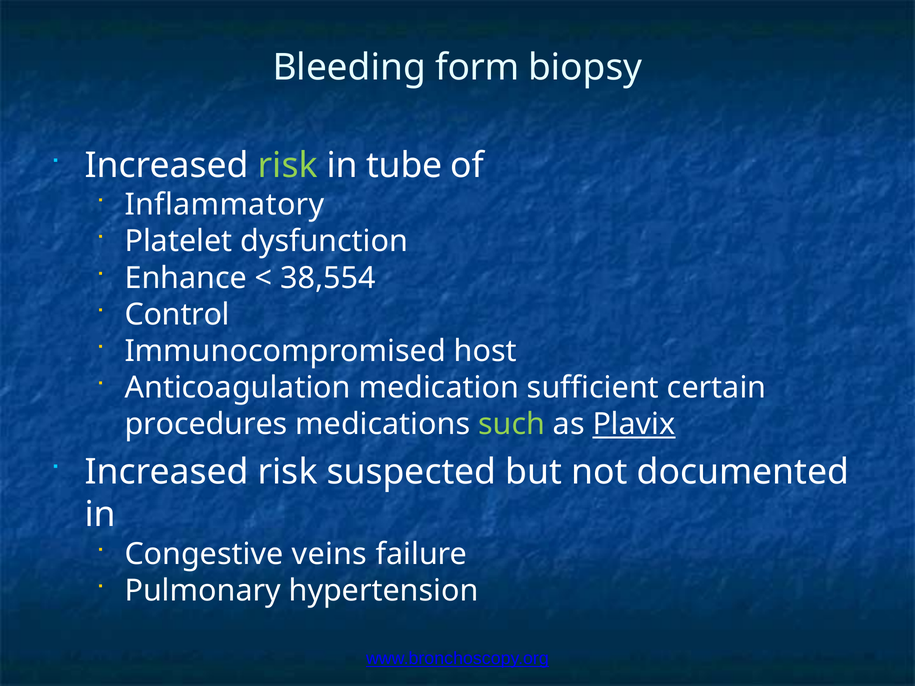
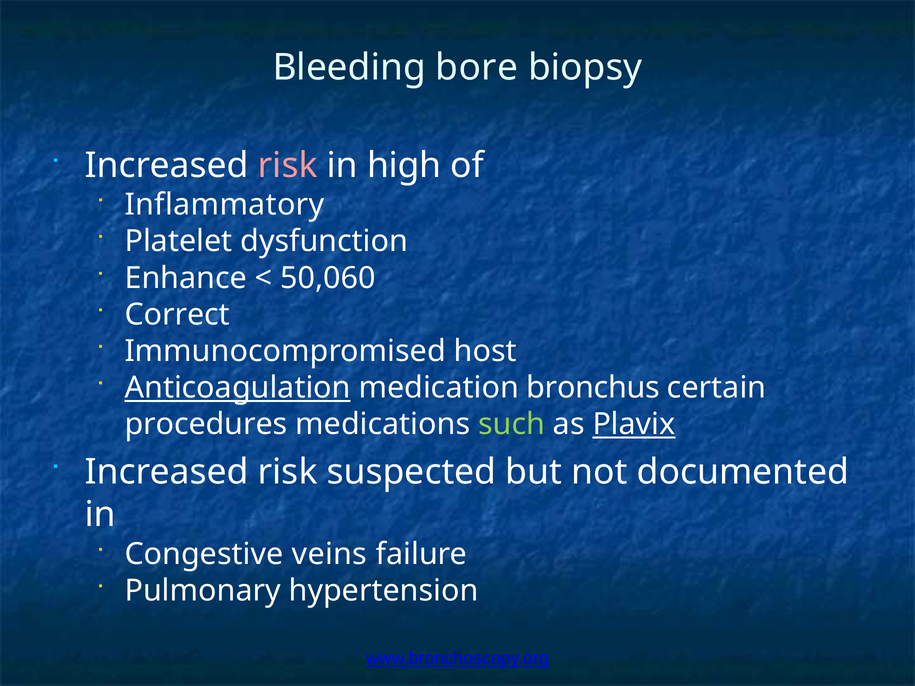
form: form -> bore (477, 67)
risk colour: light green -> pink (288, 166)
tube: tube -> high (404, 166)
38,554: 38,554 -> 50,060 (328, 278)
Control: Control -> Correct (177, 315)
Anticoagulation underline: none -> present (238, 388)
sufficient: sufficient -> bronchus (593, 388)
